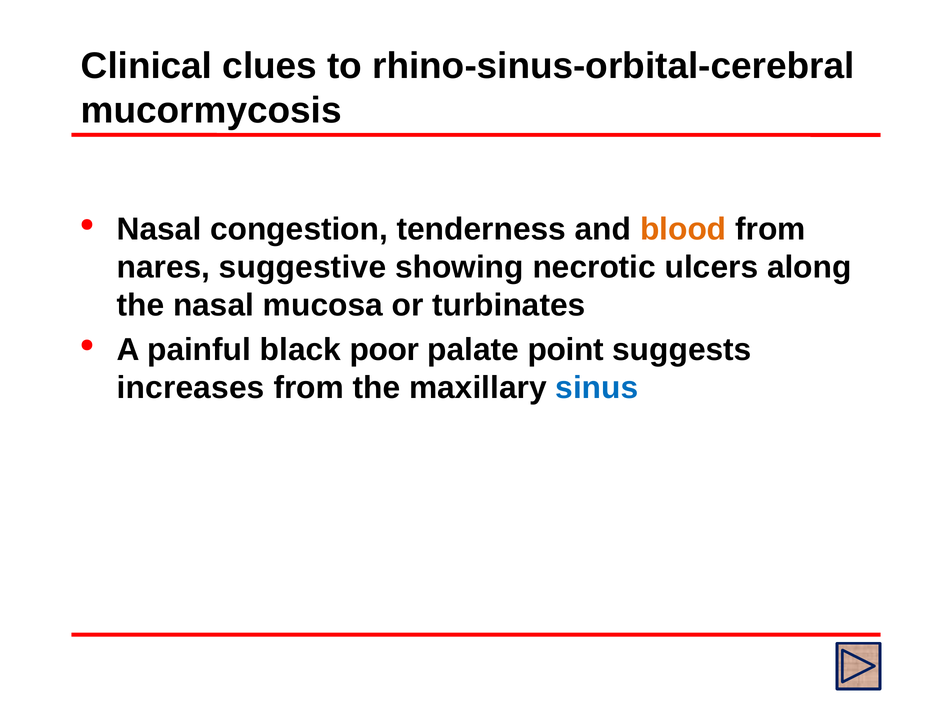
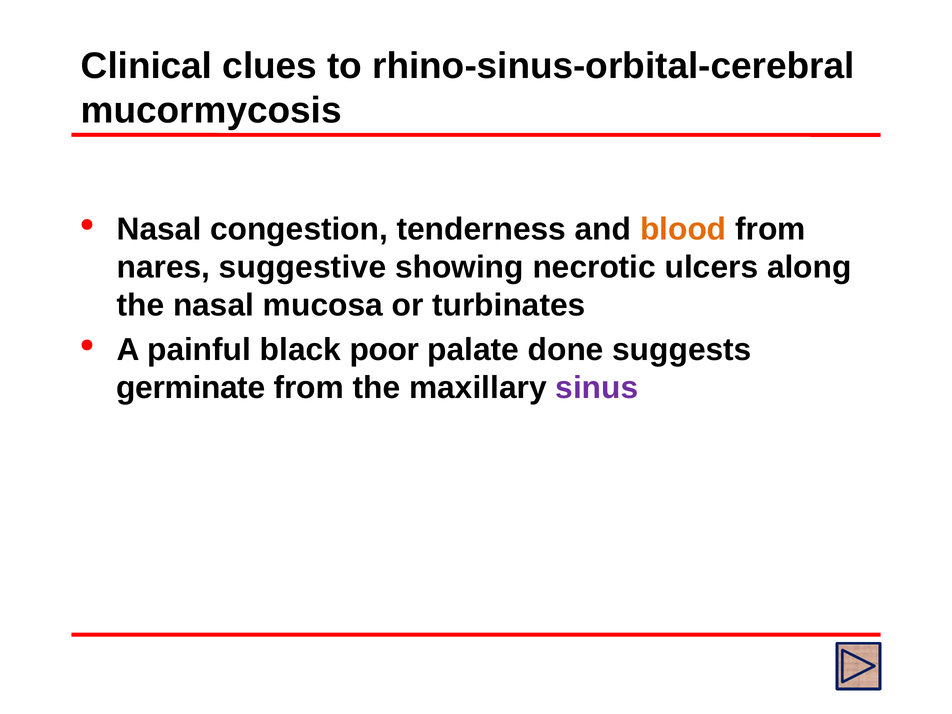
point: point -> done (566, 350)
increases: increases -> germinate (191, 388)
sinus colour: blue -> purple (597, 388)
